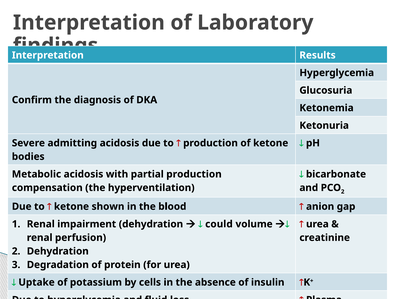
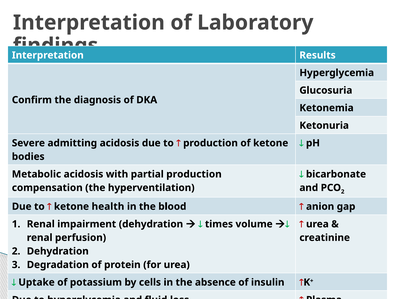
shown: shown -> health (108, 207)
could: could -> times (219, 224)
